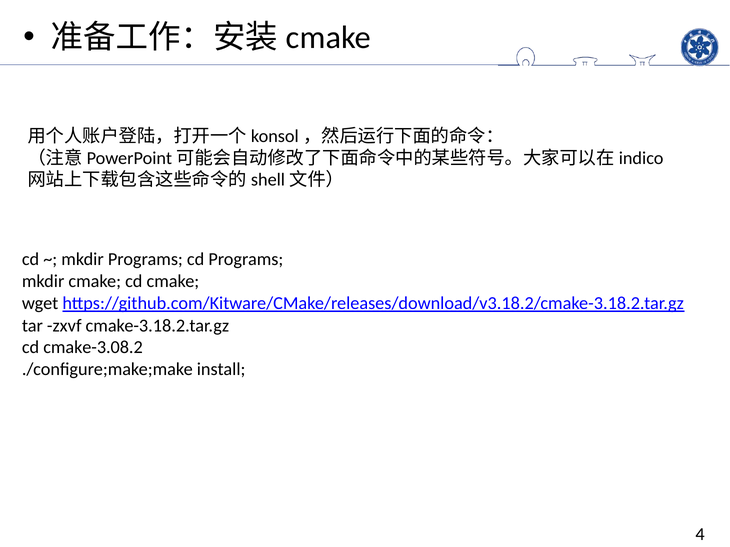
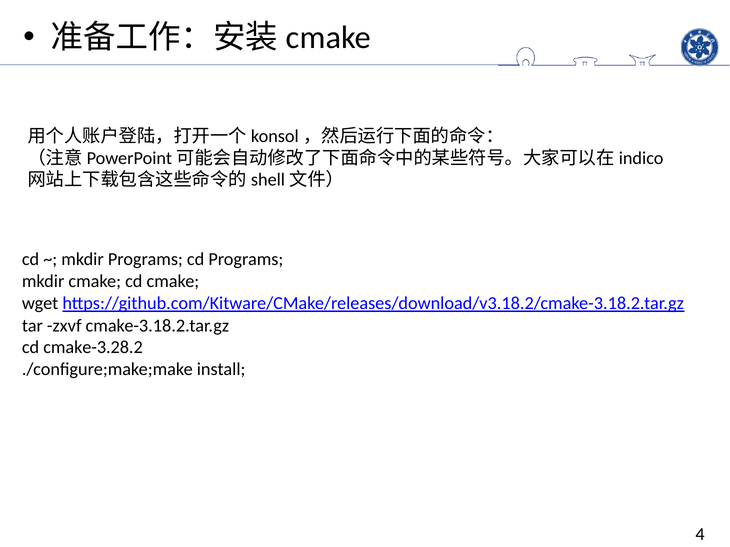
cmake-3.08.2: cmake-3.08.2 -> cmake-3.28.2 (93, 348)
